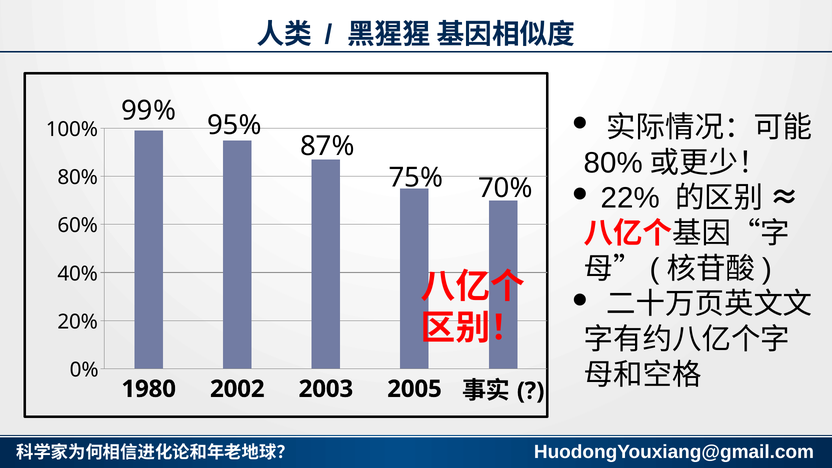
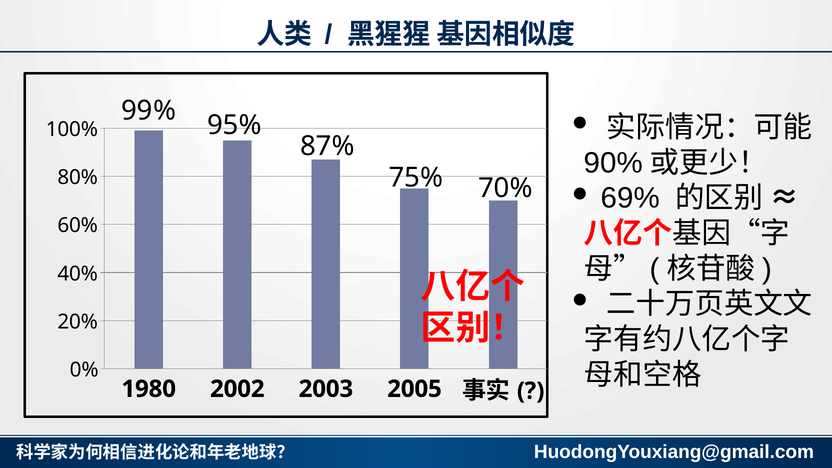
80%: 80% -> 90% (613, 163)
22%: 22% -> 69% (630, 198)
